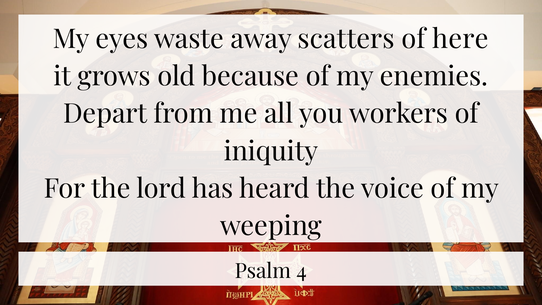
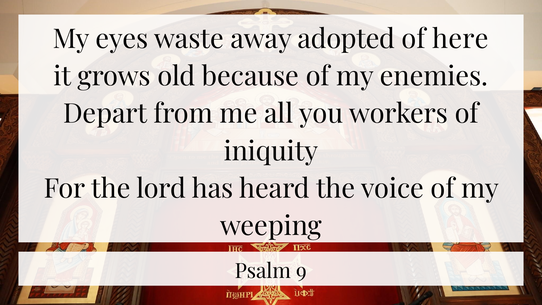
scatters: scatters -> adopted (346, 39)
4: 4 -> 9 (302, 271)
